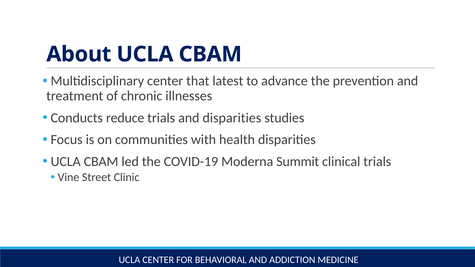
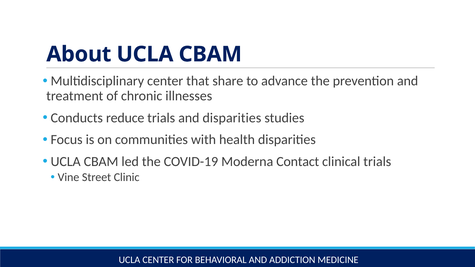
latest: latest -> share (228, 81)
Summit: Summit -> Contact (298, 162)
